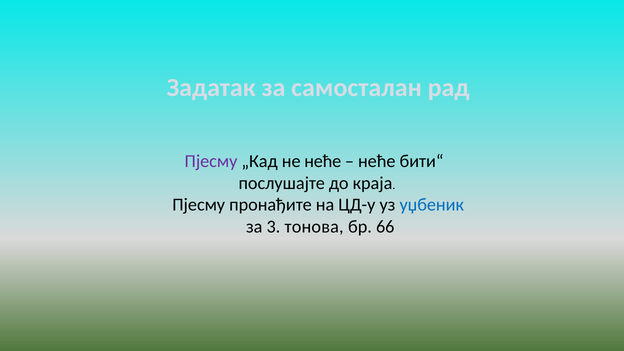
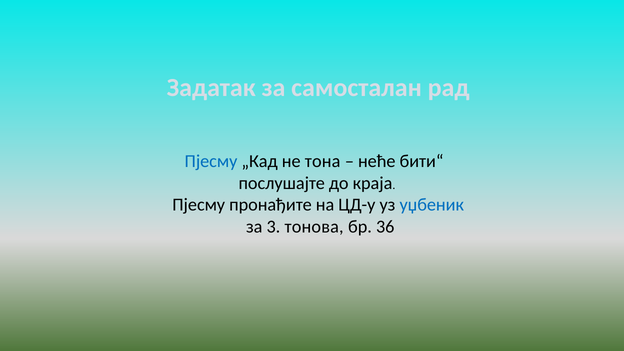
Пјесму colour: purple -> blue (211, 161)
не неће: неће -> тона (323, 161)
66: 66 -> 36 (385, 227)
